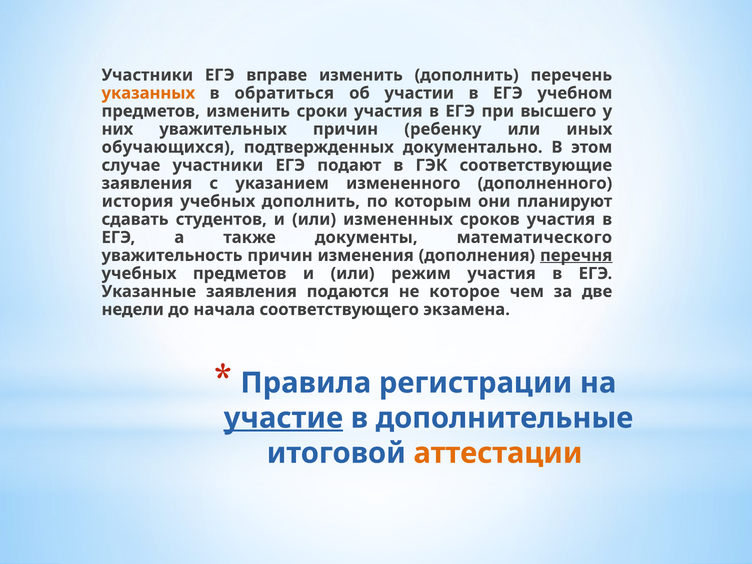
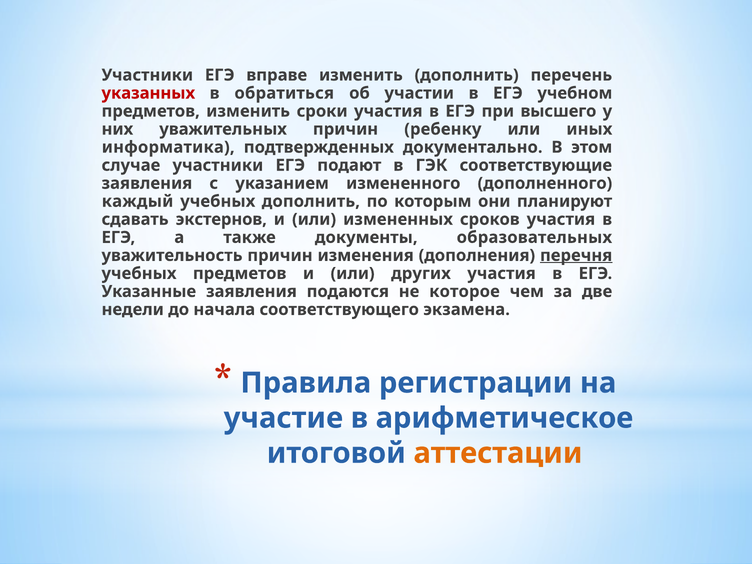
указанных colour: orange -> red (148, 93)
обучающихся: обучающихся -> информатика (168, 147)
история: история -> каждый (138, 201)
студентов: студентов -> экстернов (221, 219)
математического: математического -> образовательных (534, 237)
режим: режим -> других (421, 273)
участие underline: present -> none (283, 418)
дополнительные: дополнительные -> арифметическое (504, 418)
